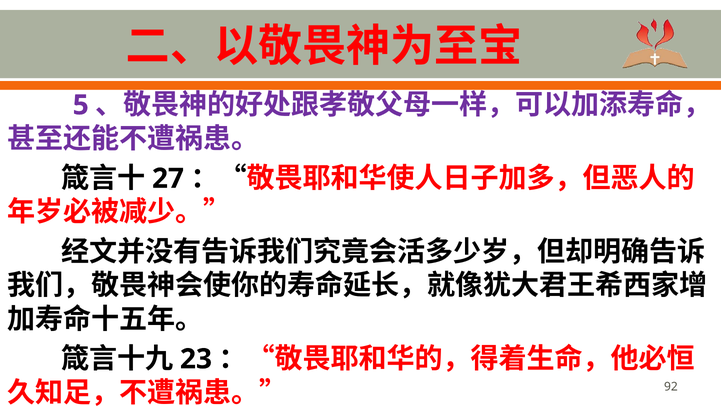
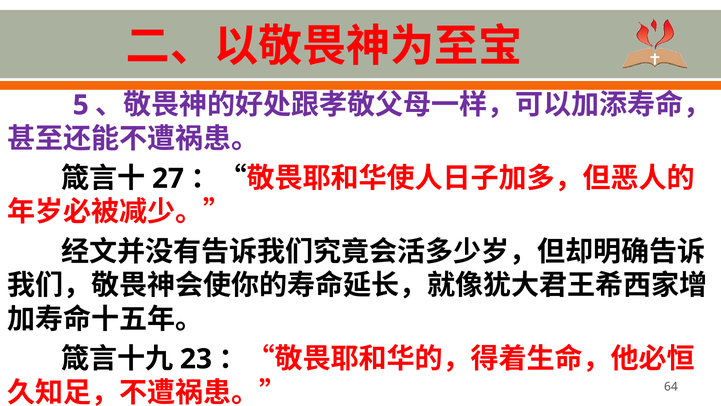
92: 92 -> 64 (671, 387)
